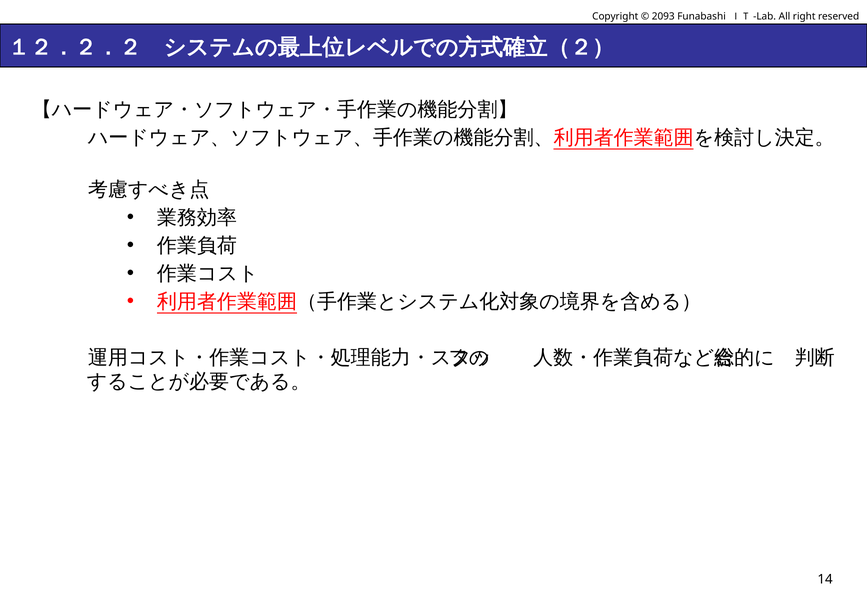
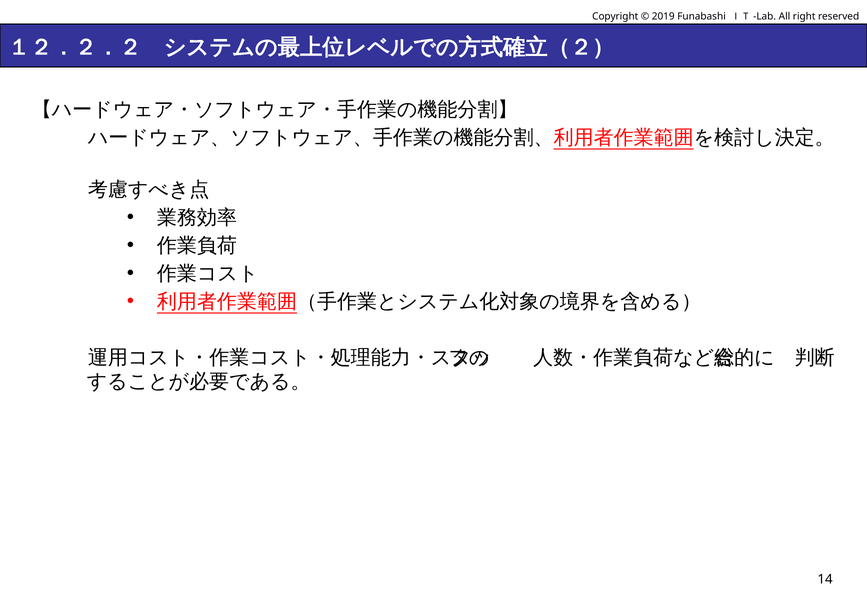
2093: 2093 -> 2019 (663, 16)
